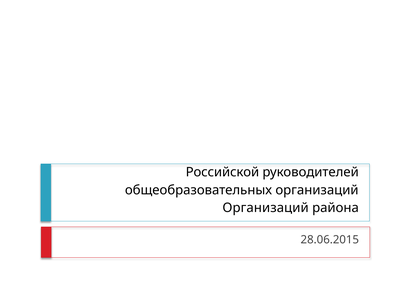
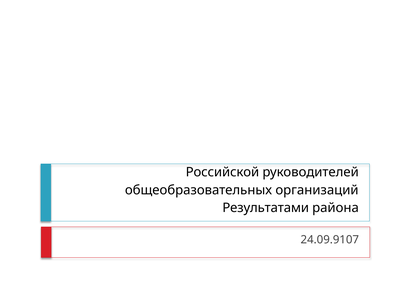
Организаций: Организаций -> Результатами (266, 208)
28.06.2015: 28.06.2015 -> 24.09.9107 (330, 240)
